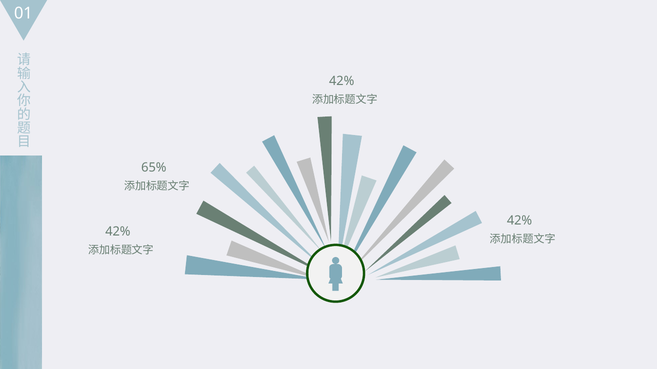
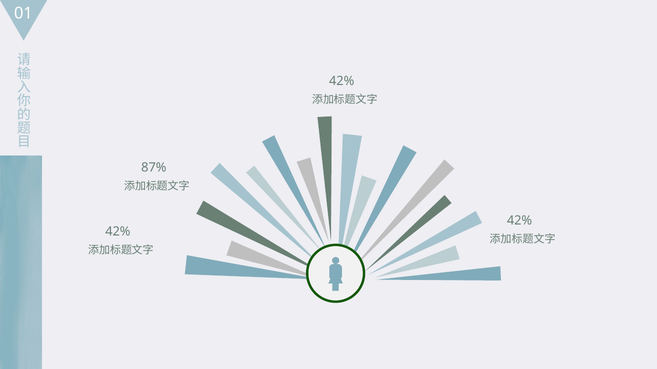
65%: 65% -> 87% (154, 168)
